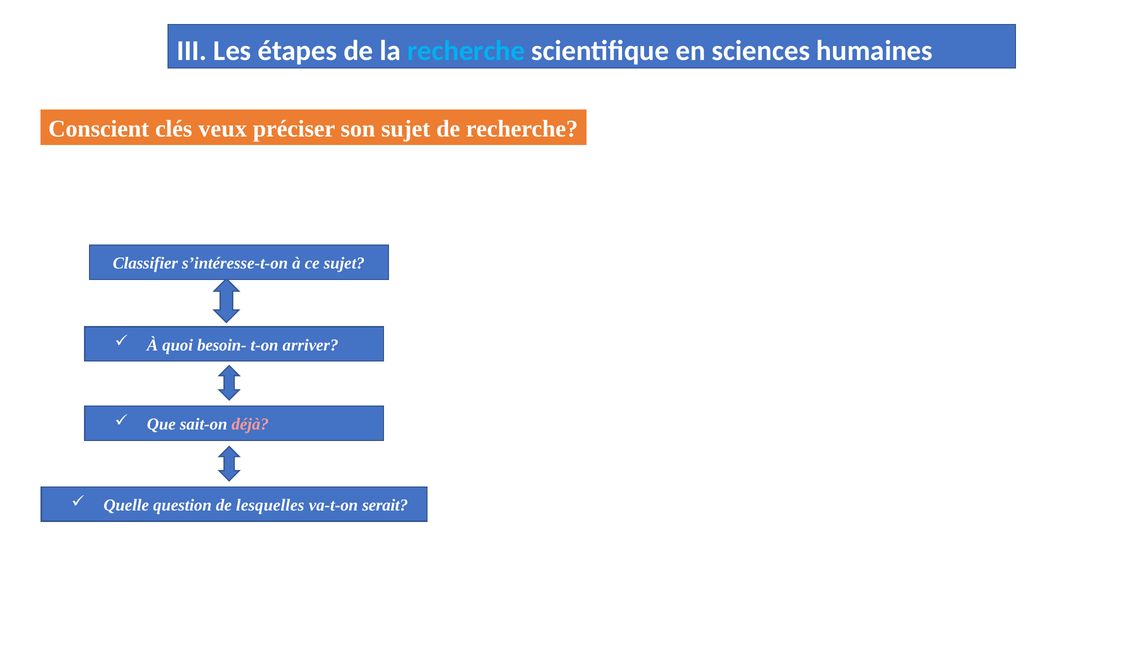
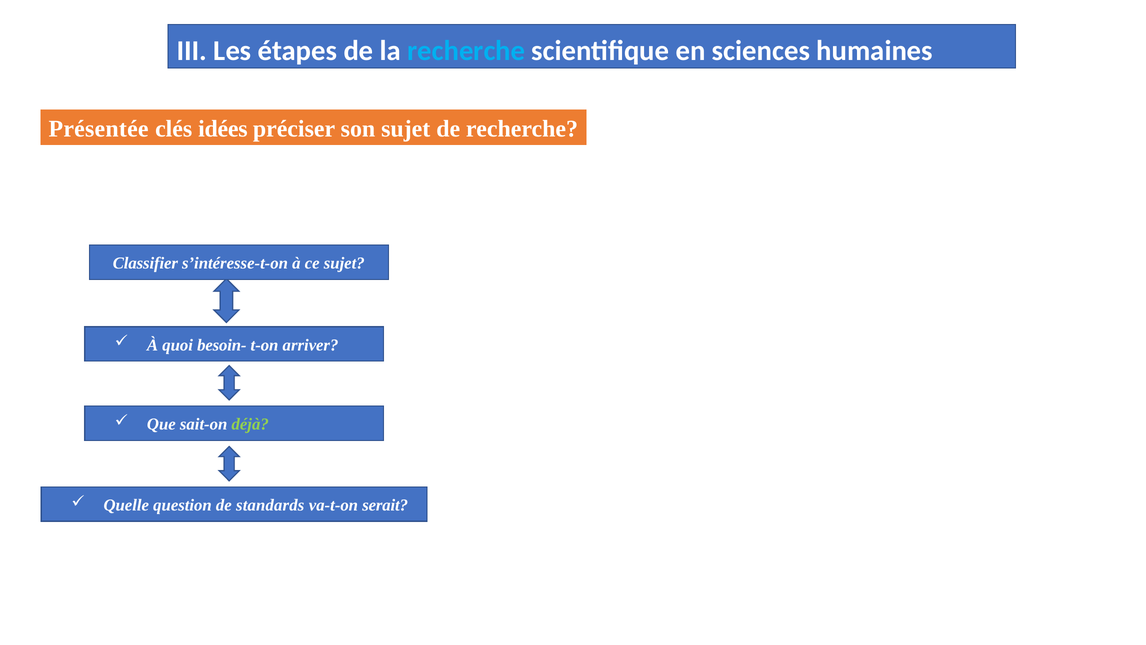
Conscient: Conscient -> Présentée (99, 129)
veux: veux -> idées (223, 129)
déjà colour: pink -> light green (250, 424)
lesquelles: lesquelles -> standards (270, 505)
